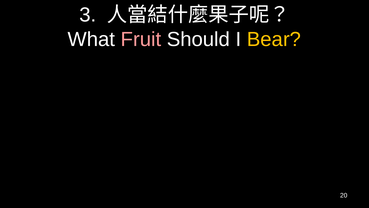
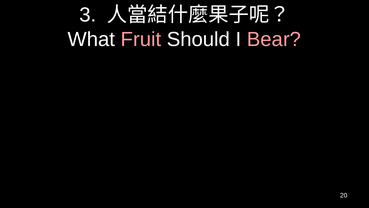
Bear colour: yellow -> pink (274, 39)
